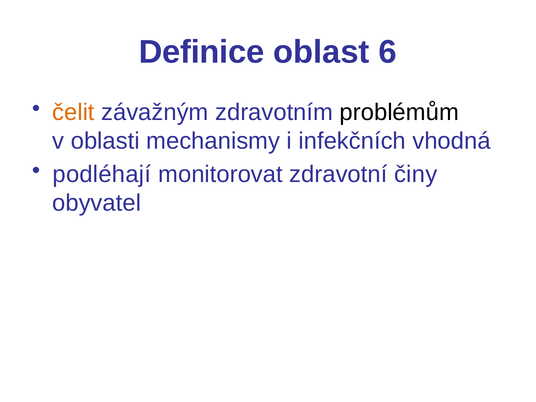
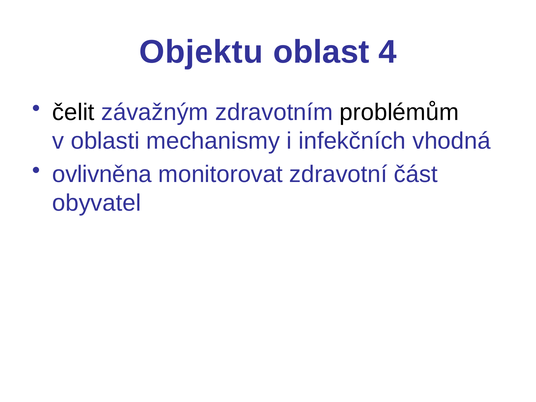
Definice: Definice -> Objektu (201, 52)
6: 6 -> 4 (388, 52)
čelit colour: orange -> black (73, 112)
podléhají: podléhají -> ovlivněna (102, 174)
činy: činy -> část (416, 174)
